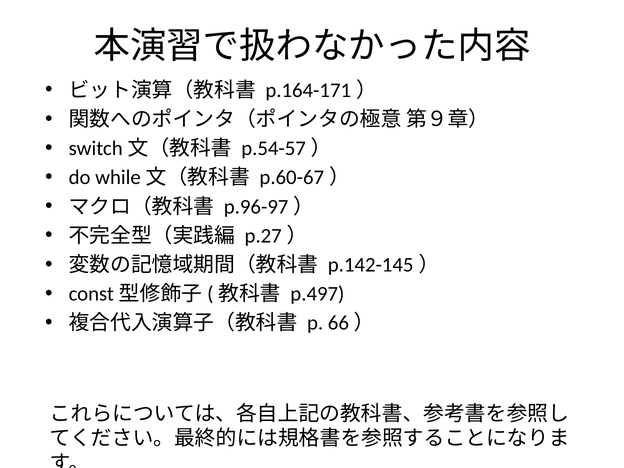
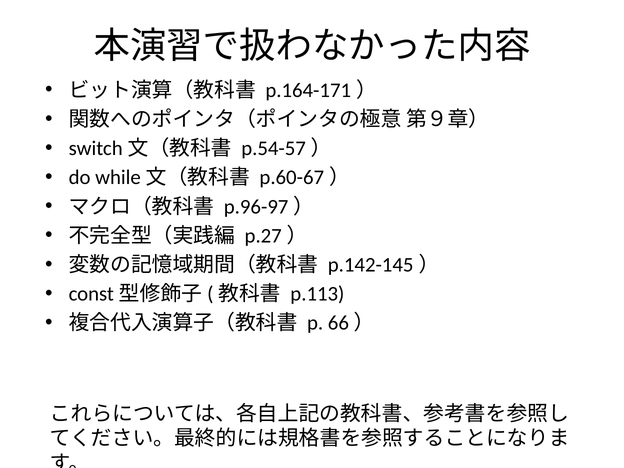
p.497: p.497 -> p.113 (317, 294)
